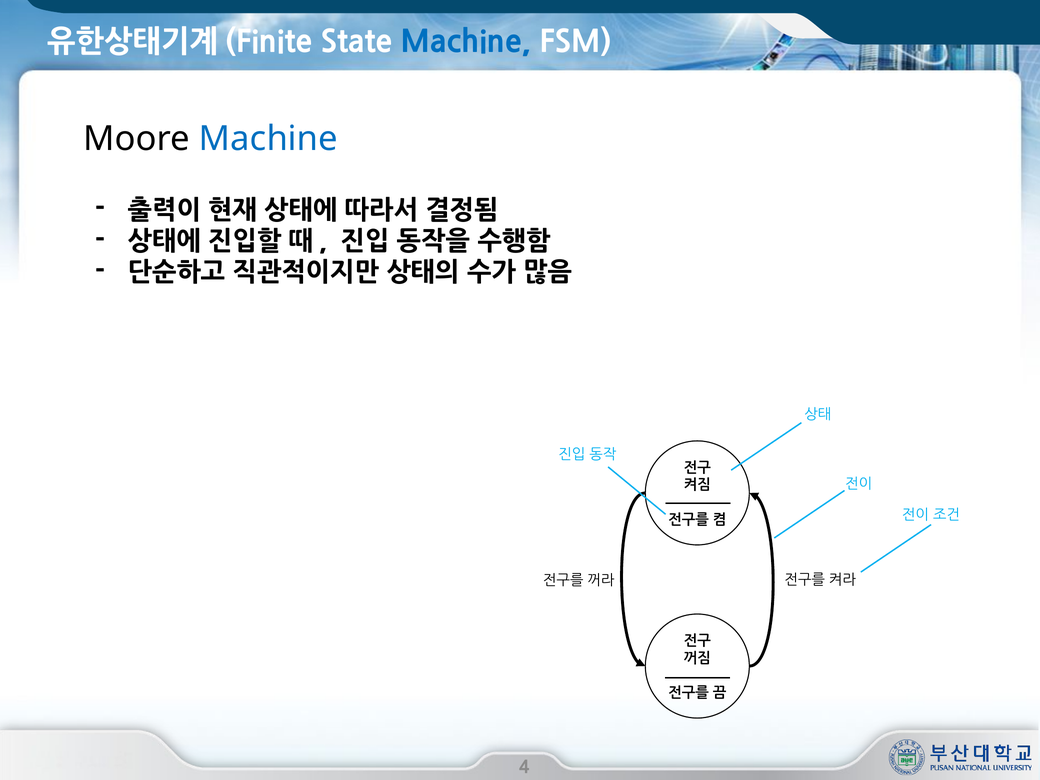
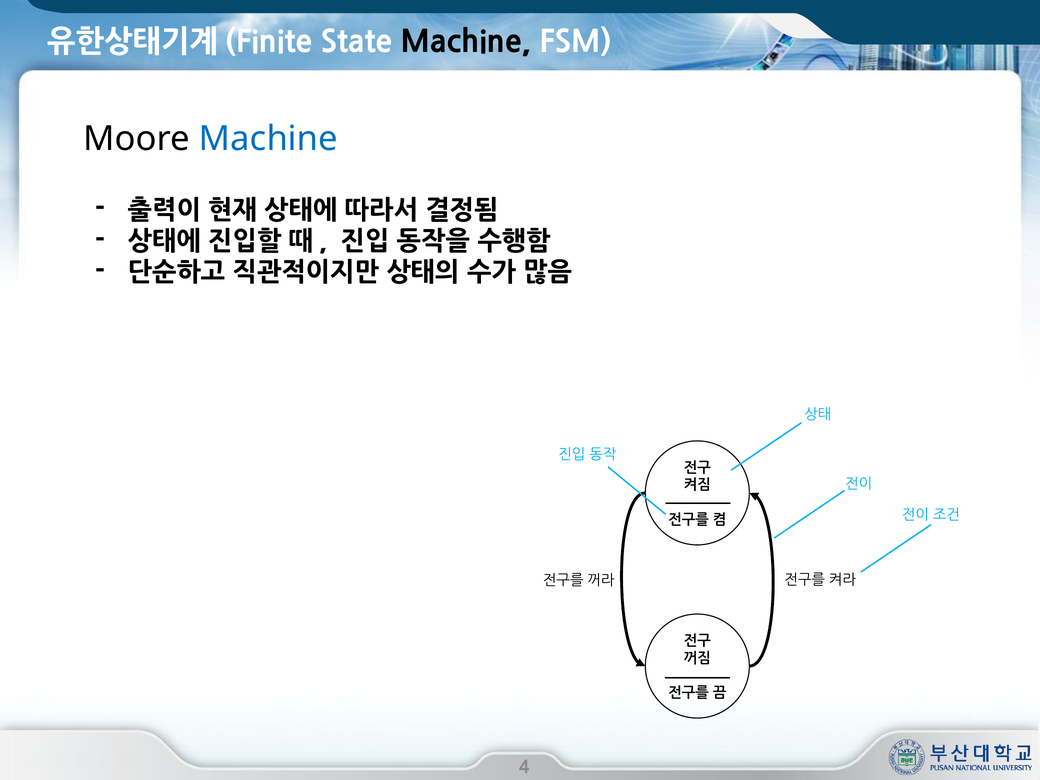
Machine colour: blue -> black (466, 42)
